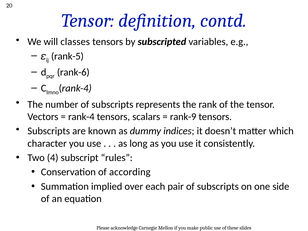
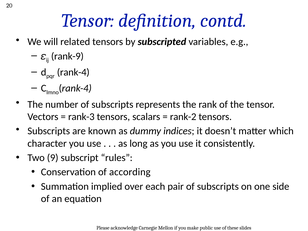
classes: classes -> related (75, 42)
rank-5: rank-5 -> rank-9 (67, 56)
rank-6: rank-6 -> rank-4 (73, 72)
rank-4: rank-4 -> rank-3 (81, 117)
rank-9: rank-9 -> rank-2 (183, 117)
4: 4 -> 9 (53, 158)
